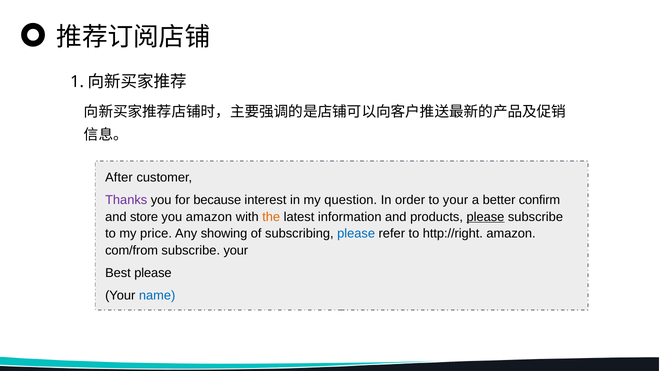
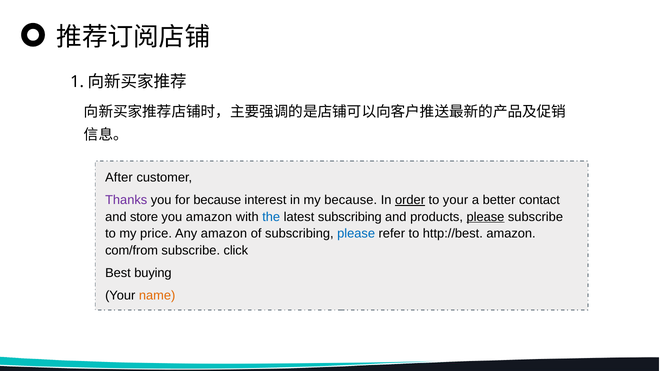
my question: question -> because (351, 200)
order underline: none -> present (410, 200)
confirm: confirm -> contact (539, 200)
the colour: orange -> blue (271, 217)
latest information: information -> subscribing (350, 217)
Any showing: showing -> amazon (224, 234)
http://right: http://right -> http://best (453, 234)
subscribe your: your -> click (236, 251)
Best please: please -> buying (153, 273)
name colour: blue -> orange (157, 296)
